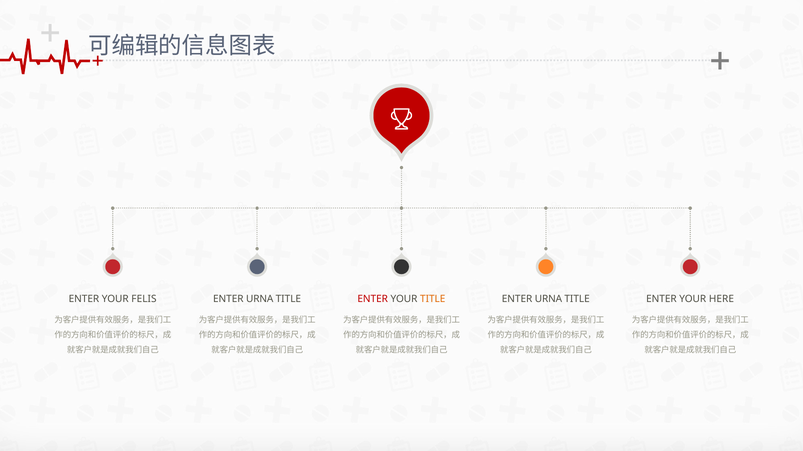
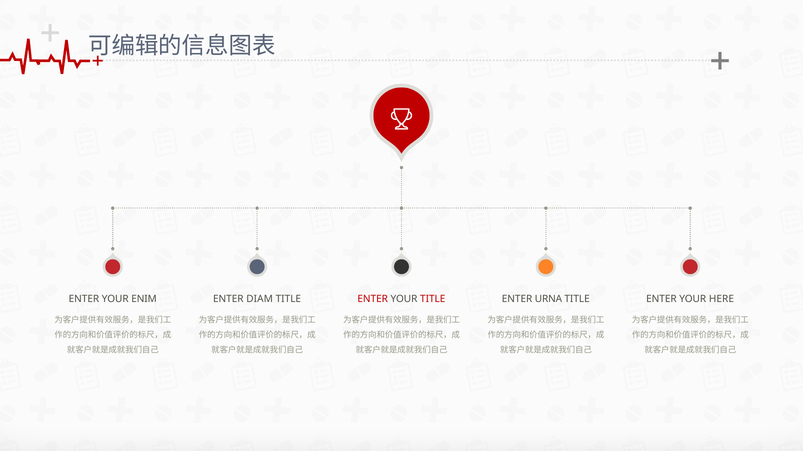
FELIS: FELIS -> ENIM (144, 299)
URNA: URNA -> DIAM (260, 299)
TITLE colour: orange -> red (433, 299)
